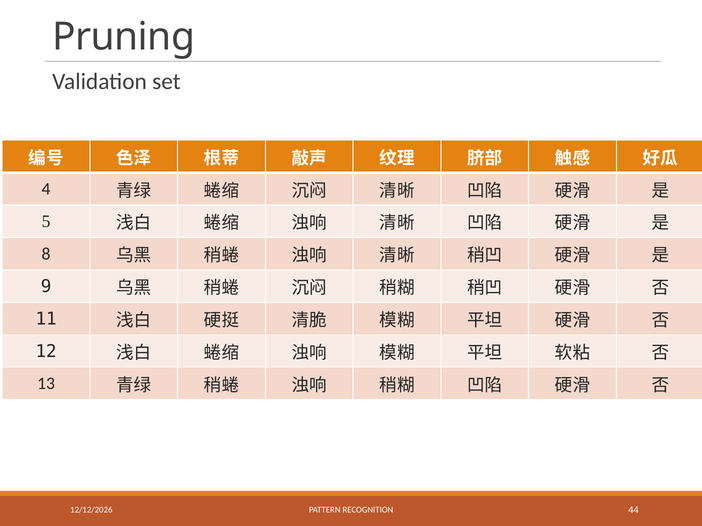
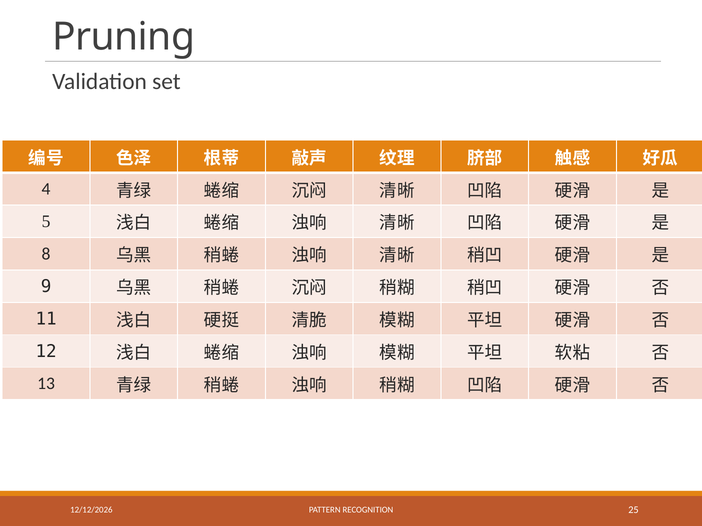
44: 44 -> 25 (633, 511)
